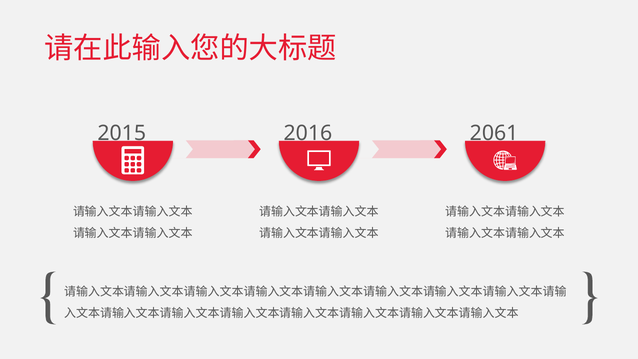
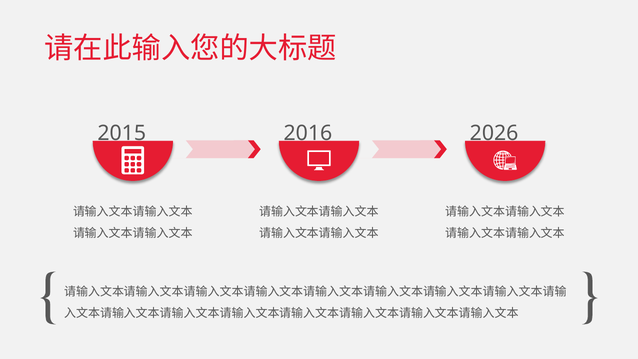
2061: 2061 -> 2026 (494, 133)
